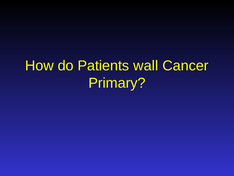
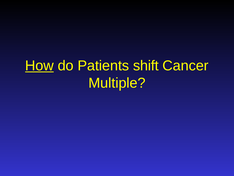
How underline: none -> present (39, 66)
wall: wall -> shift (146, 66)
Primary: Primary -> Multiple (117, 83)
